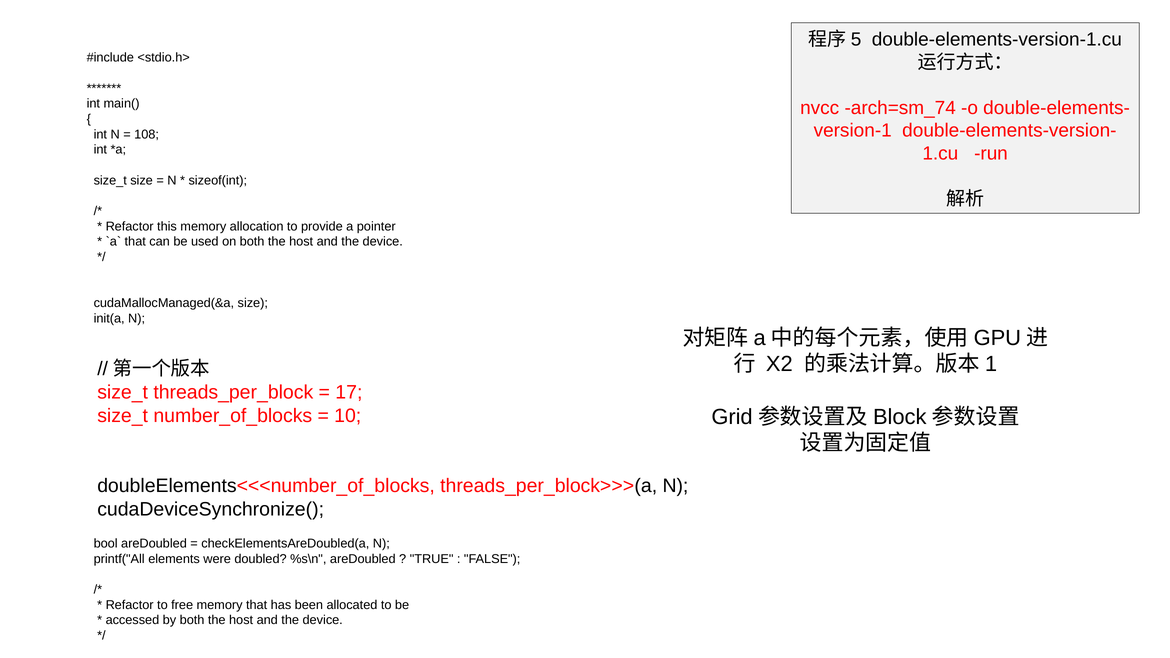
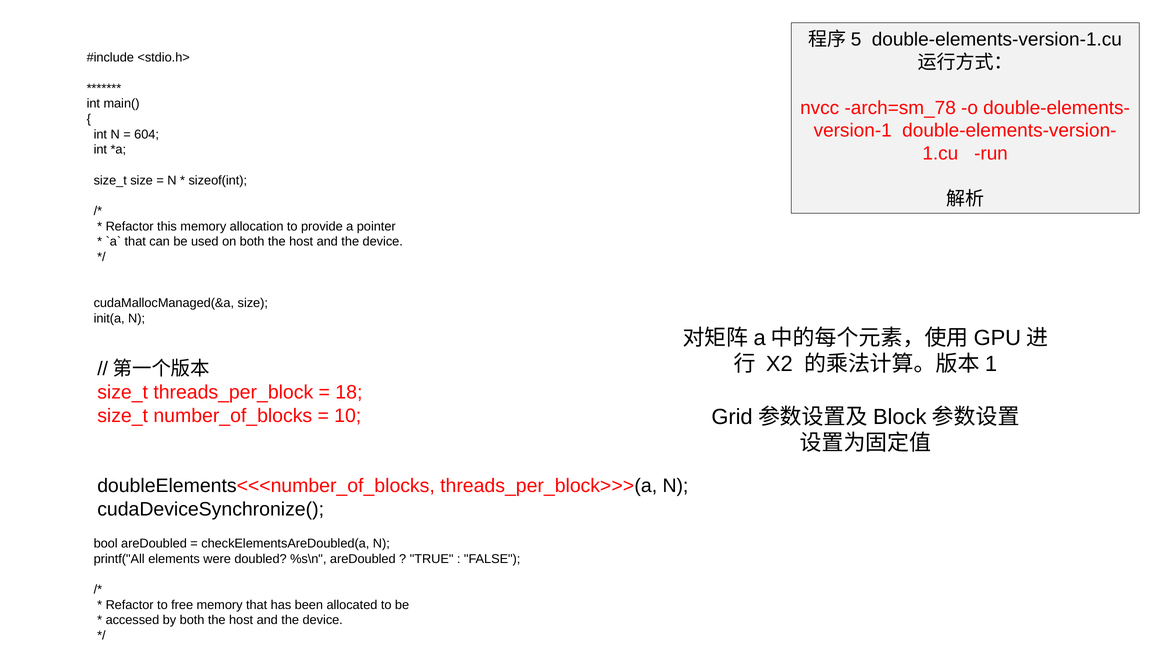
arch=sm_74: arch=sm_74 -> arch=sm_78 (900, 108)
108: 108 -> 604 (147, 134)
17: 17 -> 18 (349, 392)
